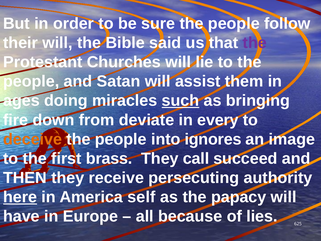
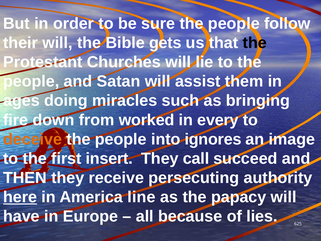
said: said -> gets (165, 43)
the colour: purple -> black (255, 43)
such underline: present -> none (180, 101)
deviate: deviate -> worked (147, 120)
brass: brass -> insert (109, 158)
self: self -> line (141, 197)
